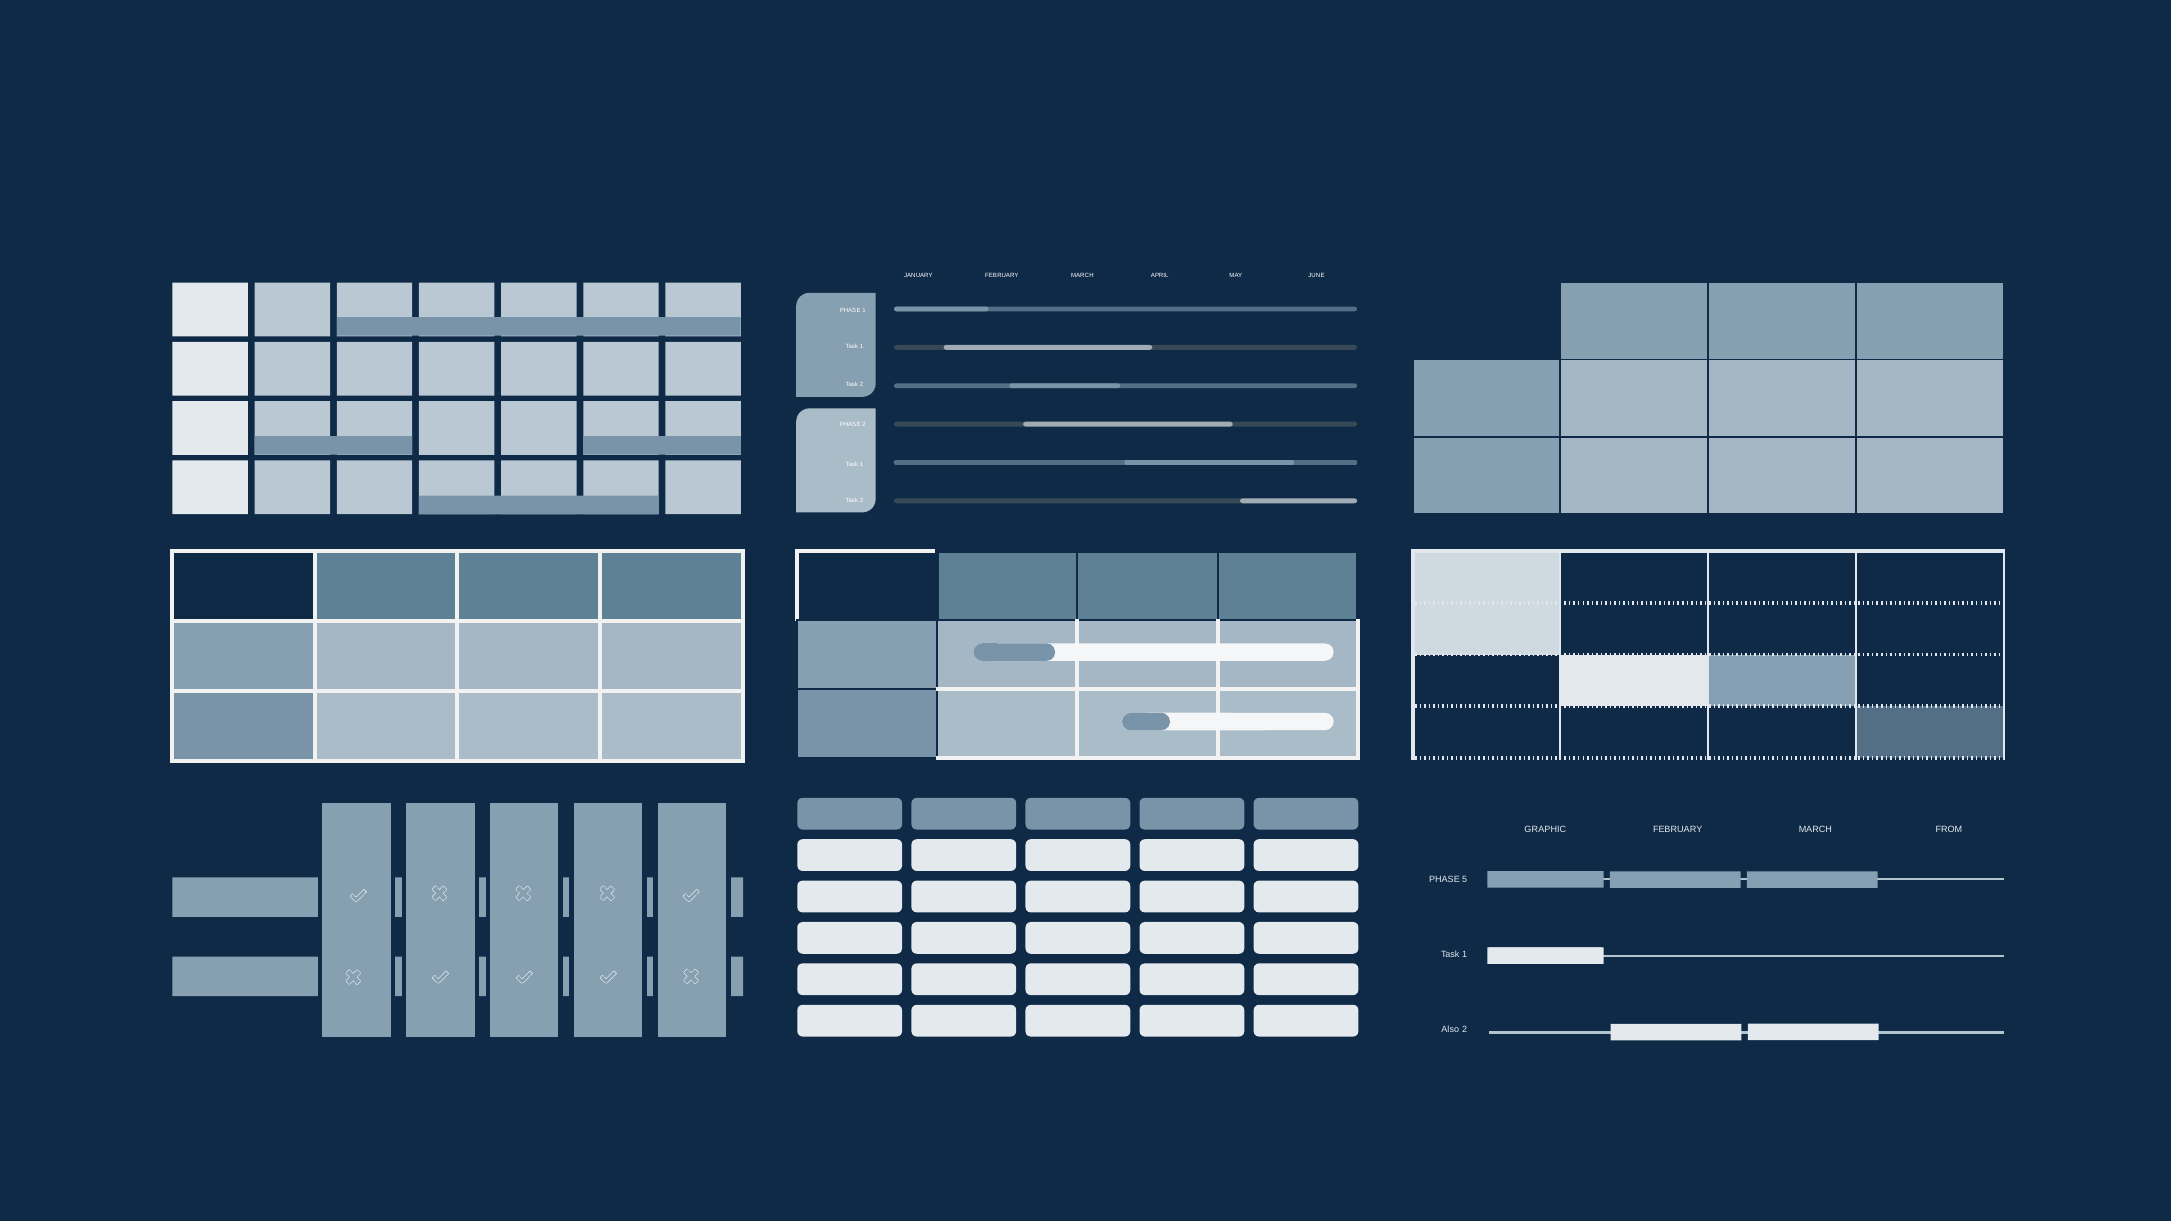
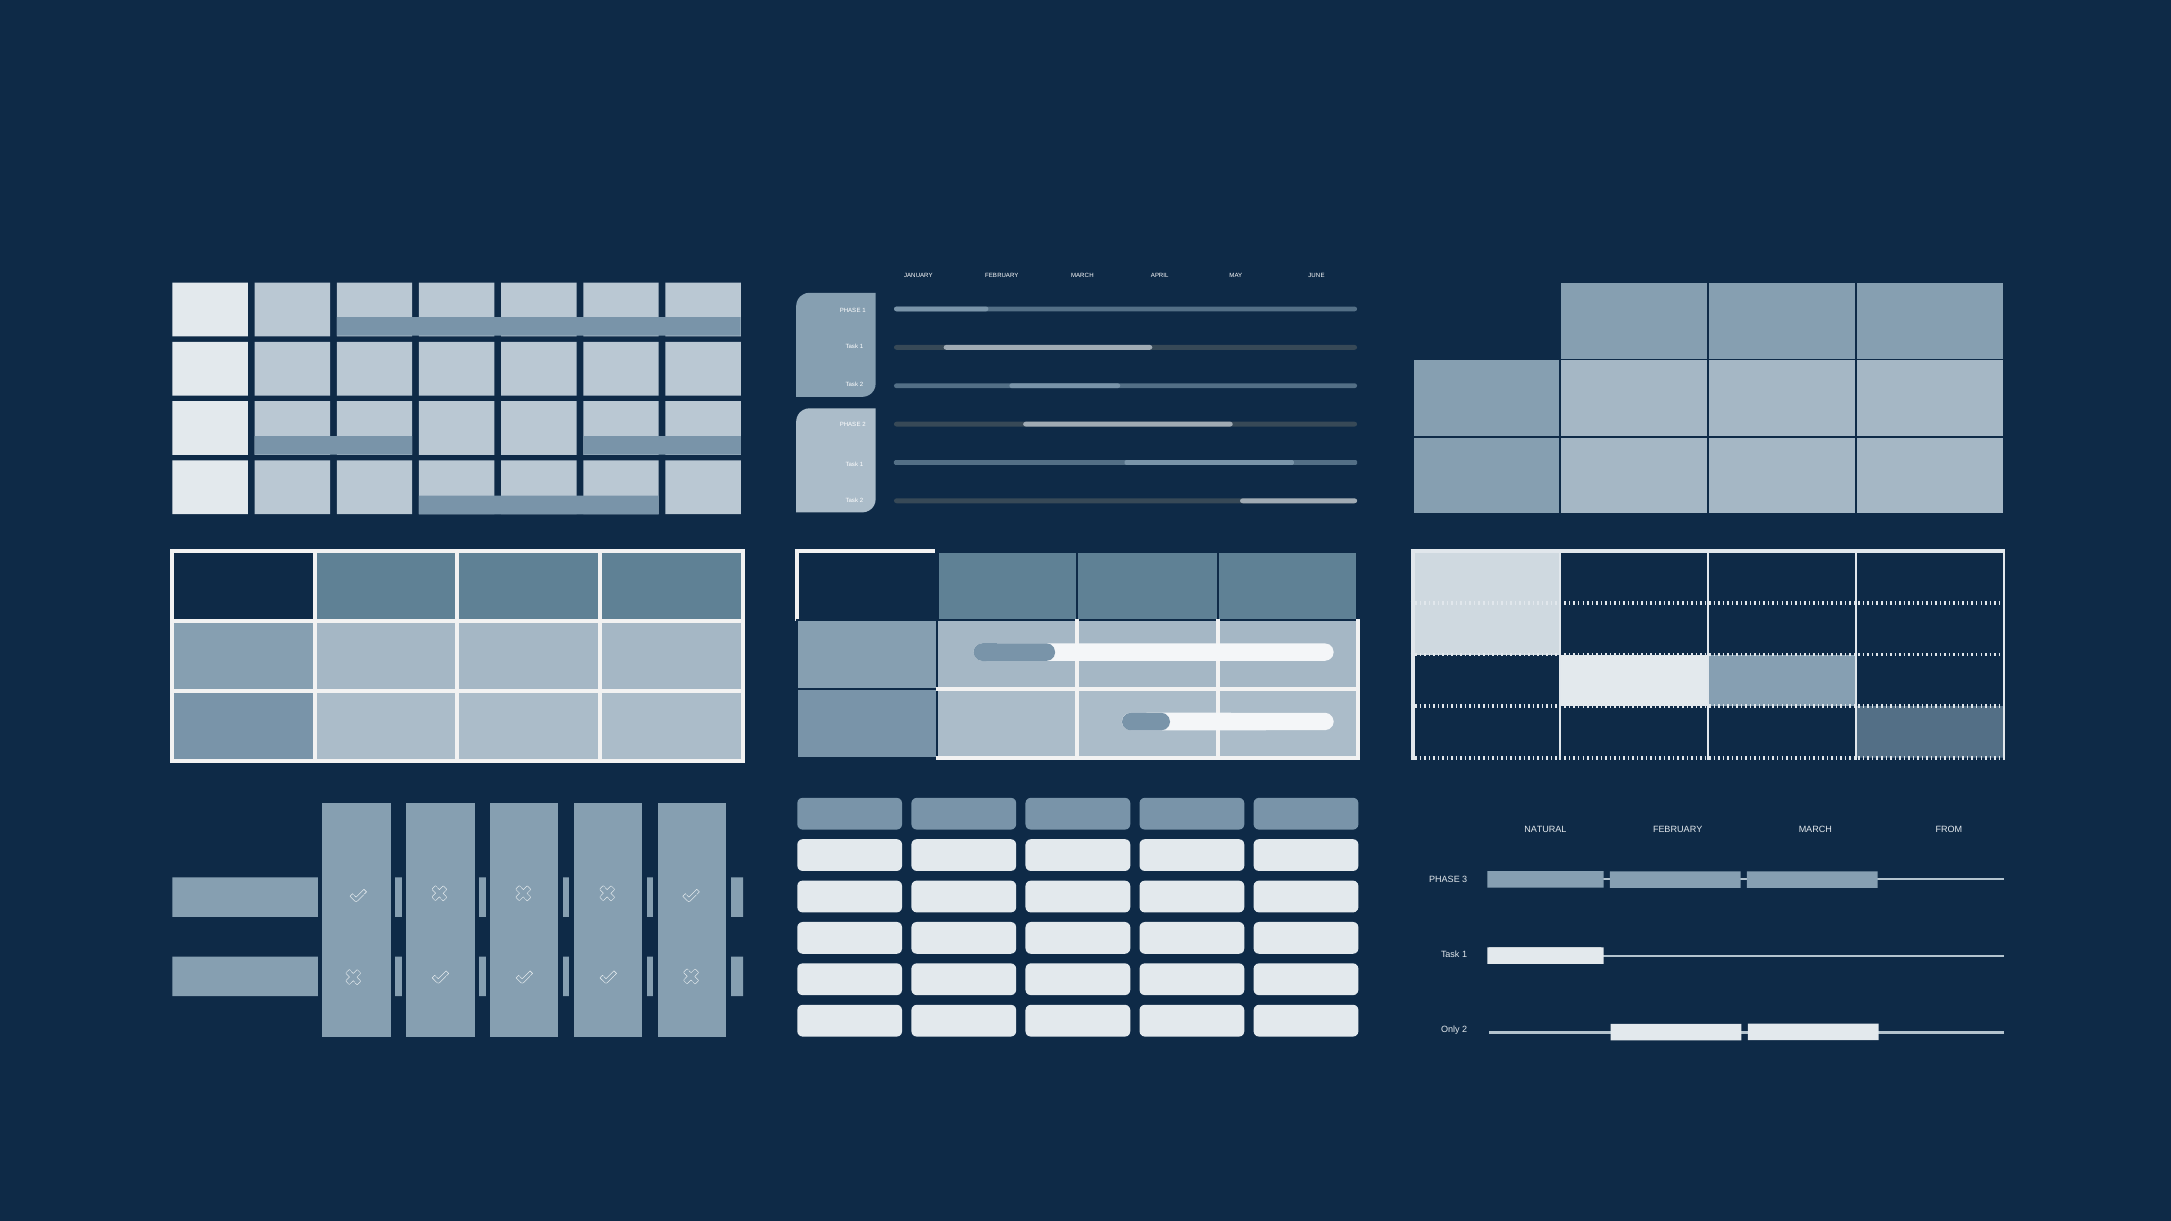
GRAPHIC: GRAPHIC -> NATURAL (1545, 830)
5: 5 -> 3 (1465, 880)
Also: Also -> Only (1450, 1030)
